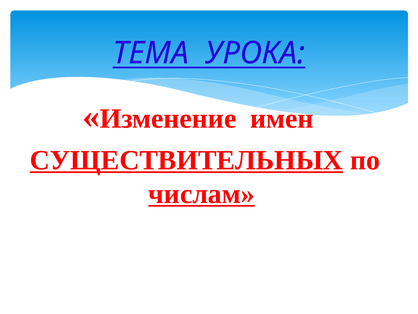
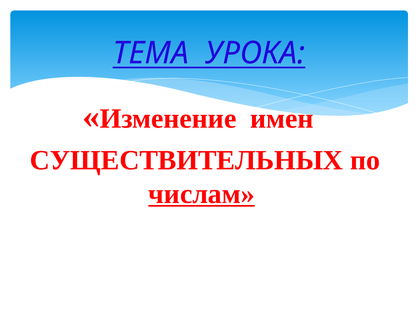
СУЩЕСТВИТЕЛЬНЫХ underline: present -> none (186, 160)
